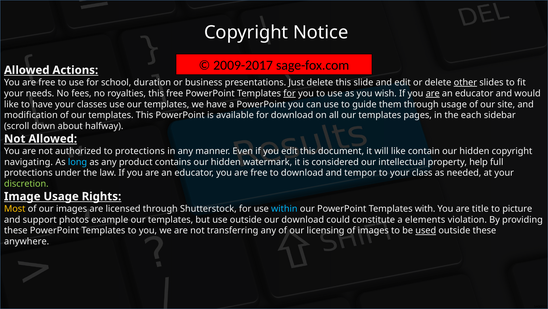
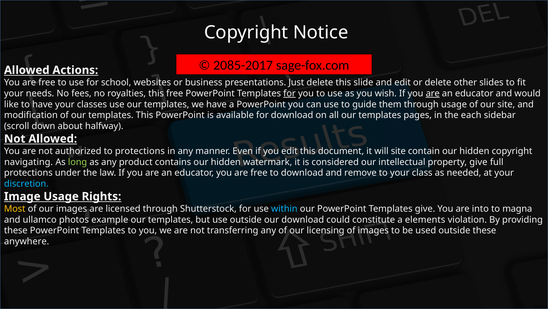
2009-2017: 2009-2017 -> 2085-2017 (243, 65)
duration: duration -> websites (152, 82)
other underline: present -> none (465, 82)
will like: like -> site (398, 151)
long colour: light blue -> light green (78, 162)
property help: help -> give (478, 162)
tempor: tempor -> remove (360, 173)
discretion colour: light green -> light blue (26, 184)
Templates with: with -> give (425, 208)
title: title -> into (480, 208)
picture: picture -> magna (517, 208)
support: support -> ullamco (40, 219)
used underline: present -> none (426, 230)
